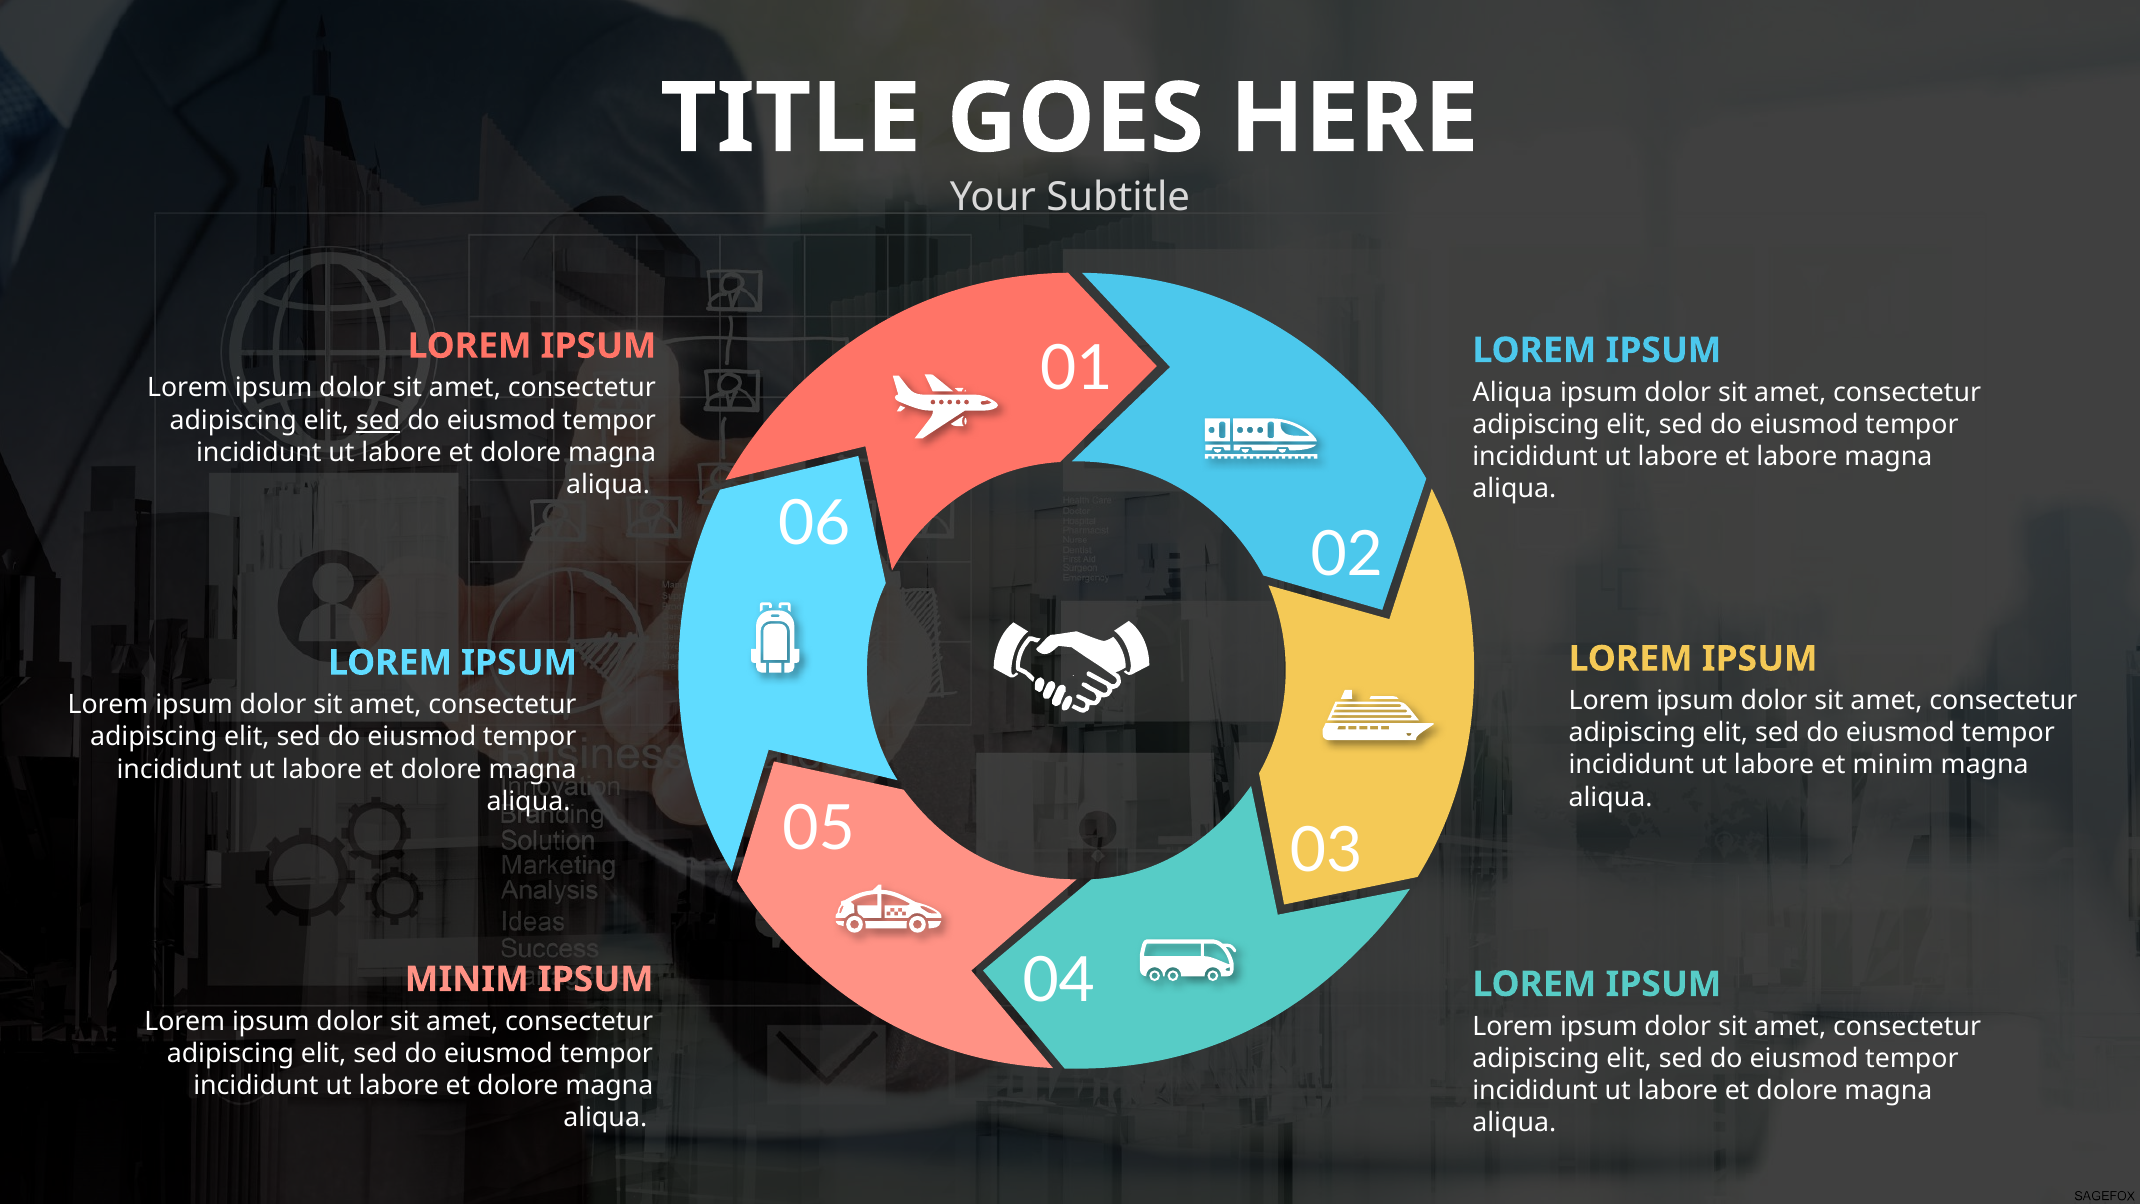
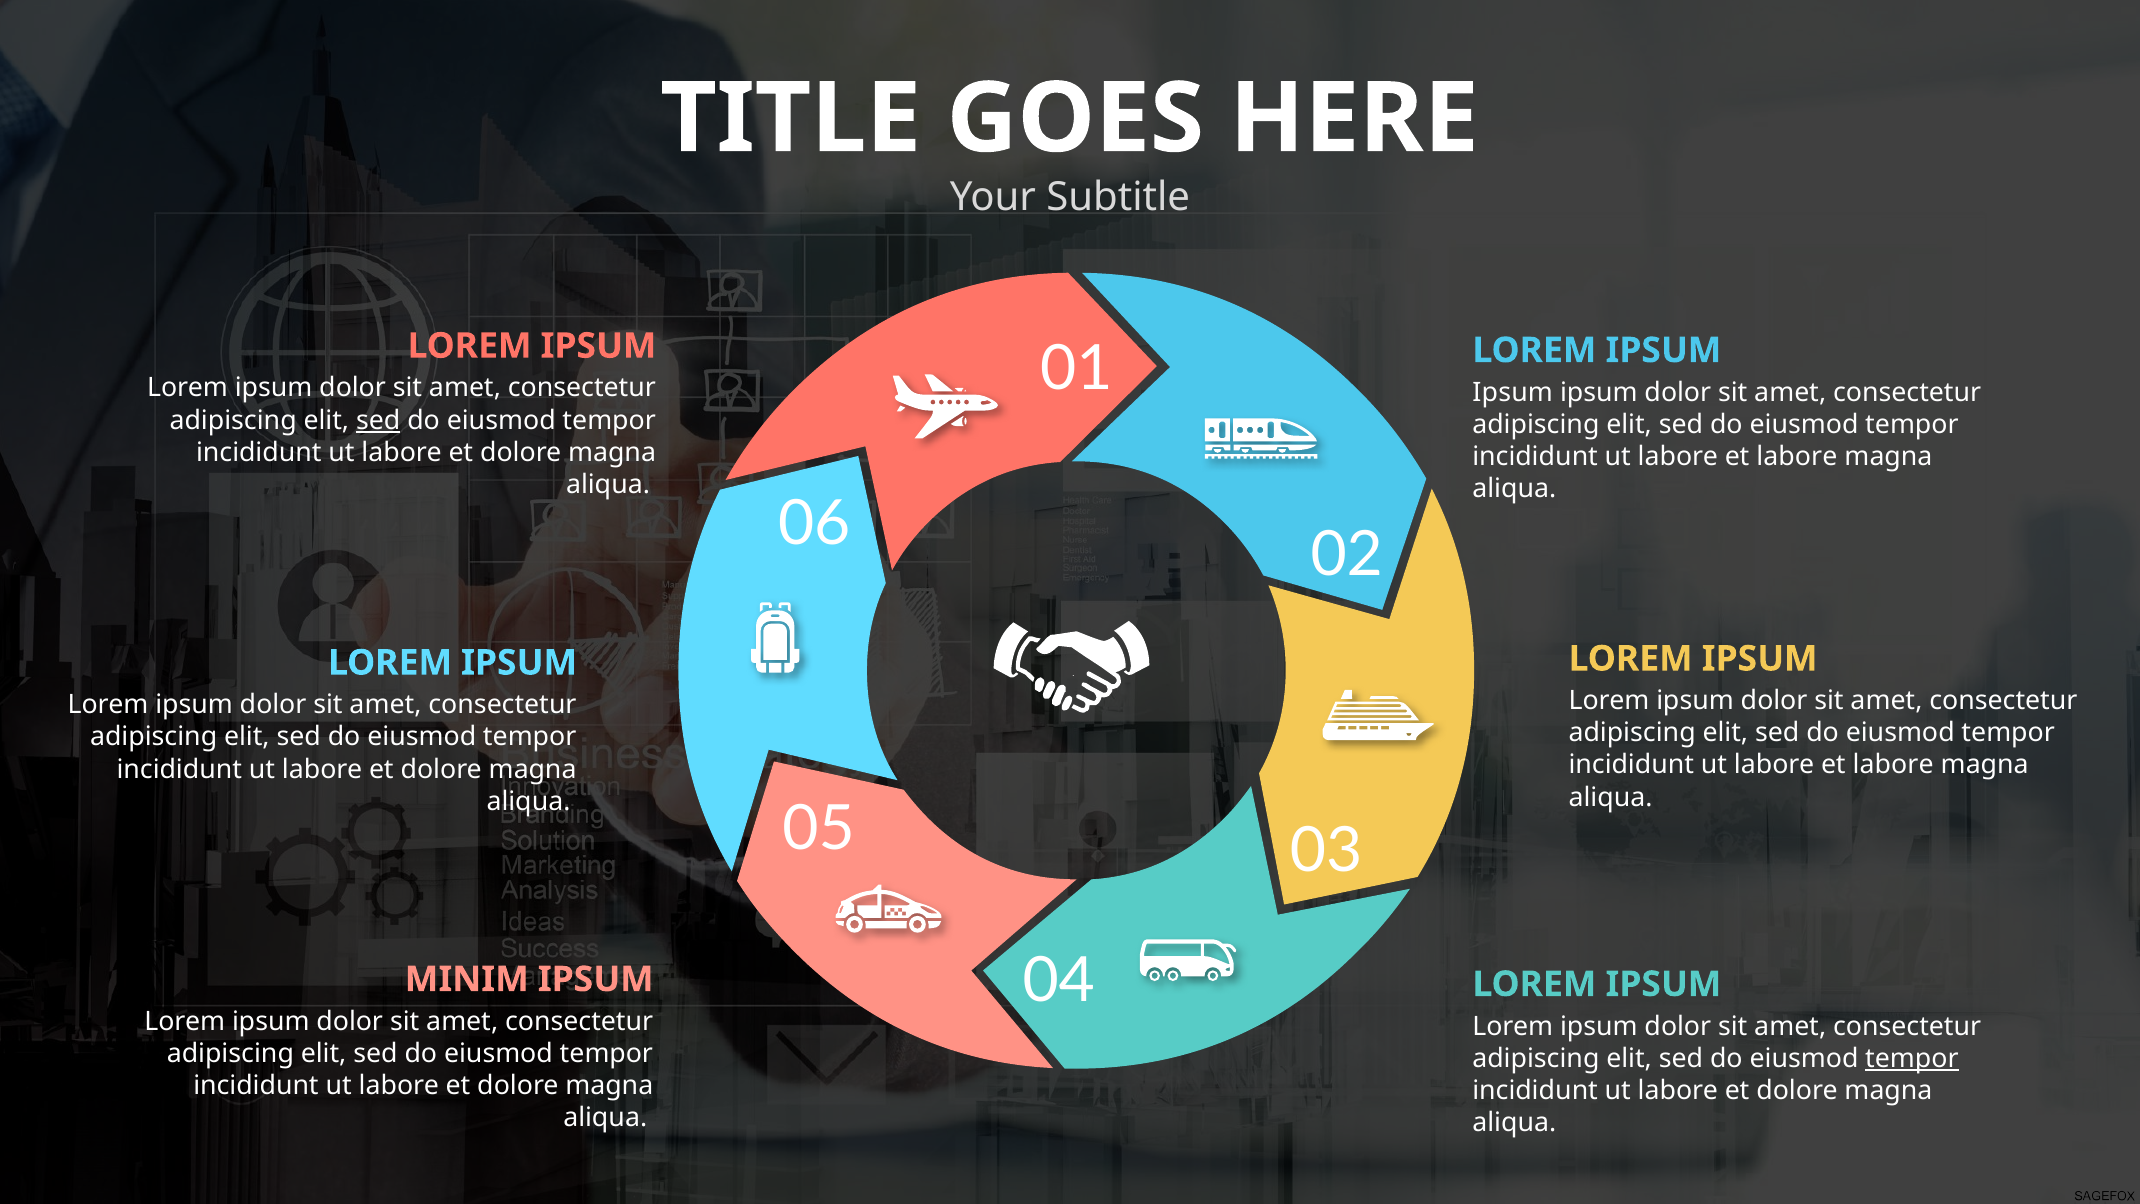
Aliqua: Aliqua -> Ipsum (1513, 392)
minim: minim -> labore (1893, 765)
tempor underline: none -> present (1912, 1058)
